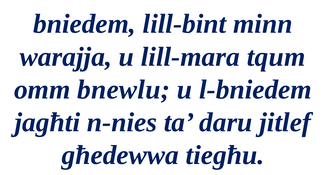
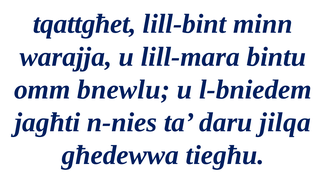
bniedem: bniedem -> tqattgħet (85, 24)
tqum: tqum -> bintu (276, 57)
jitlef: jitlef -> jilqa (285, 123)
